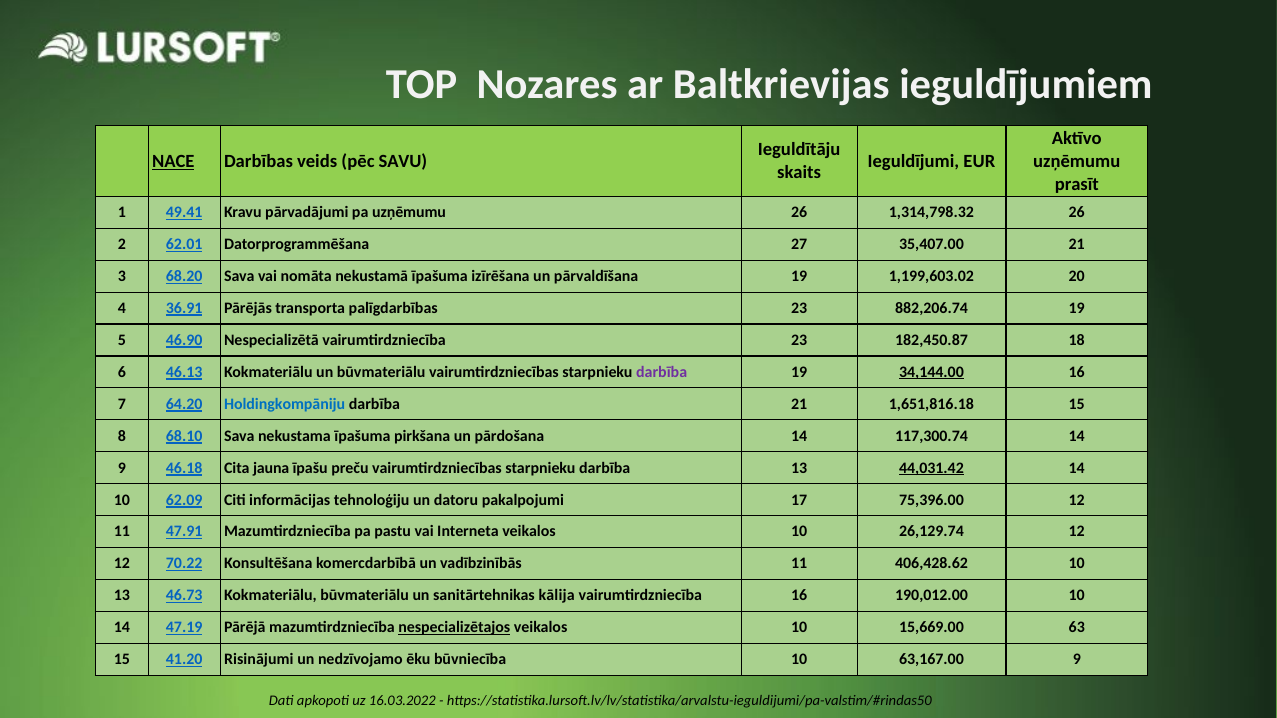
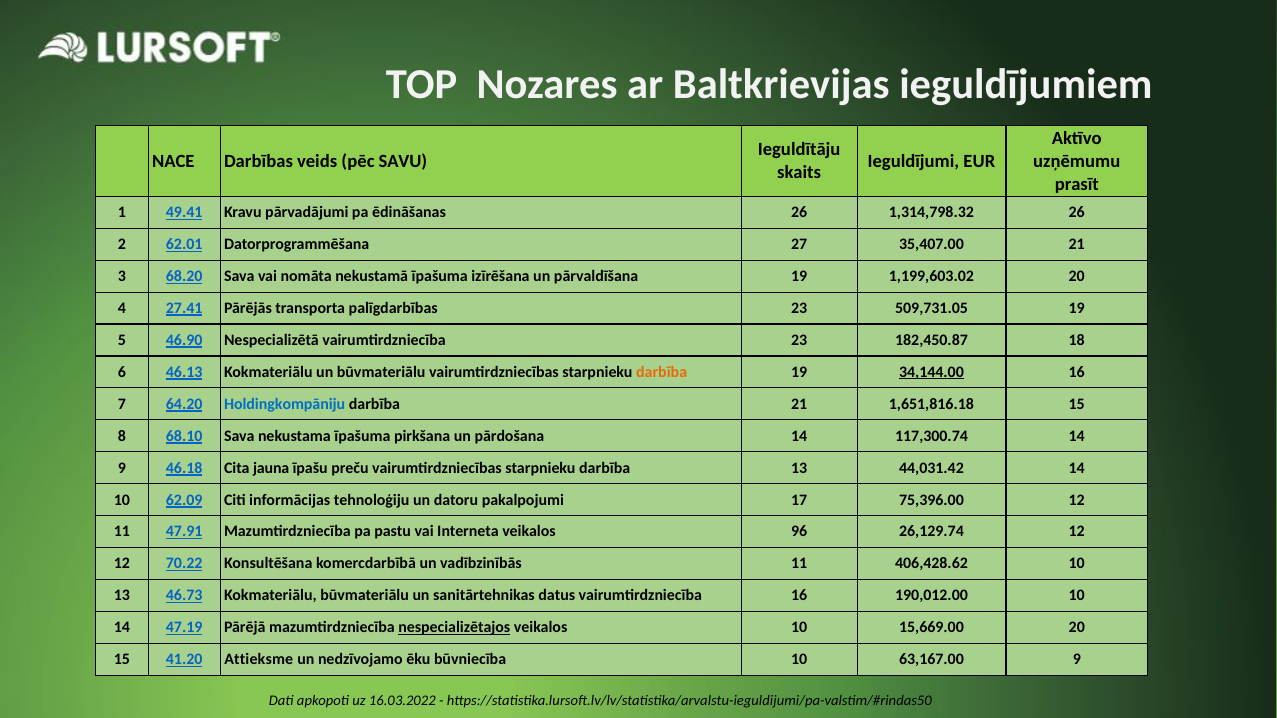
NACE underline: present -> none (173, 161)
pa uzņēmumu: uzņēmumu -> ēdināšanas (409, 213)
36.91: 36.91 -> 27.41 (184, 308)
882,206.74: 882,206.74 -> 509,731.05 (932, 308)
darbība colour: purple -> orange (662, 372)
44,031.42 underline: present -> none (931, 468)
Interneta veikalos 10: 10 -> 96 (799, 532)
kālija: kālija -> datus (557, 596)
15,669.00 63: 63 -> 20 (1077, 628)
Risinājumi: Risinājumi -> Attieksme (259, 660)
